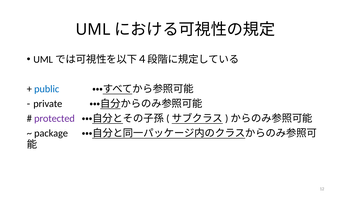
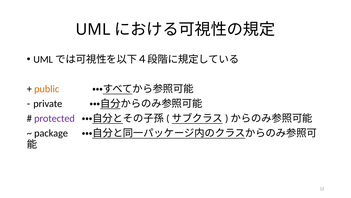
public colour: blue -> orange (47, 89)
